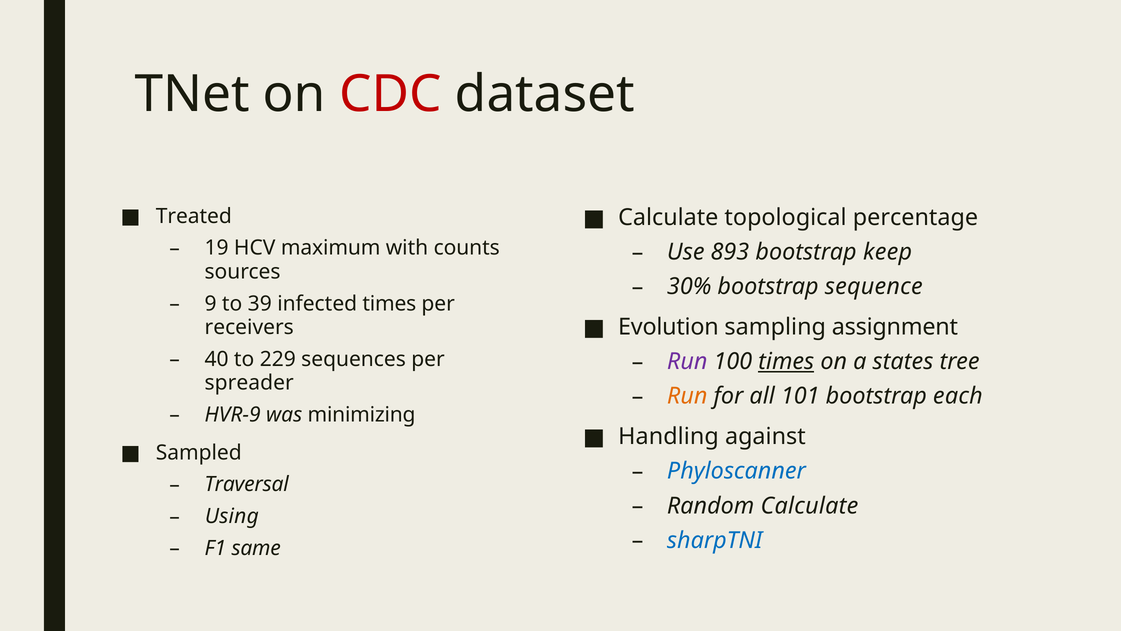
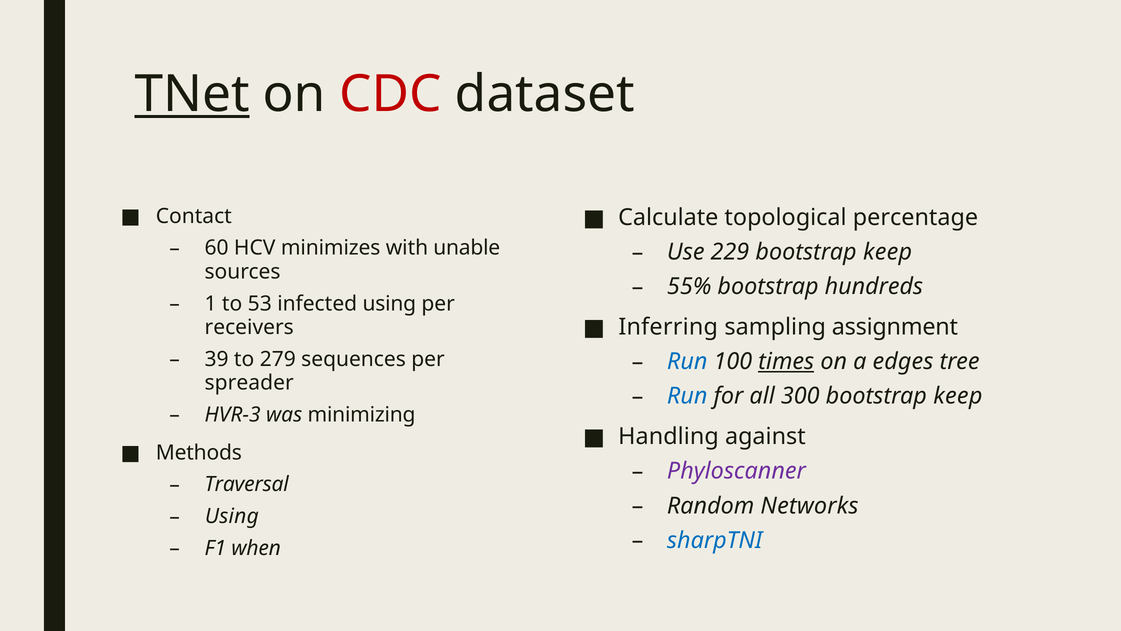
TNet underline: none -> present (192, 94)
Treated: Treated -> Contact (194, 216)
19: 19 -> 60 (217, 248)
maximum: maximum -> minimizes (331, 248)
counts: counts -> unable (467, 248)
893: 893 -> 229 (730, 252)
30%: 30% -> 55% (689, 286)
sequence: sequence -> hundreds (874, 286)
9: 9 -> 1 (211, 303)
39: 39 -> 53 (260, 303)
infected times: times -> using (389, 303)
Evolution: Evolution -> Inferring (668, 327)
40: 40 -> 39 (217, 359)
229: 229 -> 279 (278, 359)
Run colour: purple -> blue (687, 361)
states: states -> edges (903, 361)
Run colour: orange -> blue (687, 396)
101: 101 -> 300 (800, 396)
each: each -> keep (958, 396)
HVR-9: HVR-9 -> HVR-3 (233, 415)
Sampled: Sampled -> Methods (199, 452)
Phyloscanner colour: blue -> purple (736, 471)
Random Calculate: Calculate -> Networks (810, 505)
same: same -> when (256, 548)
